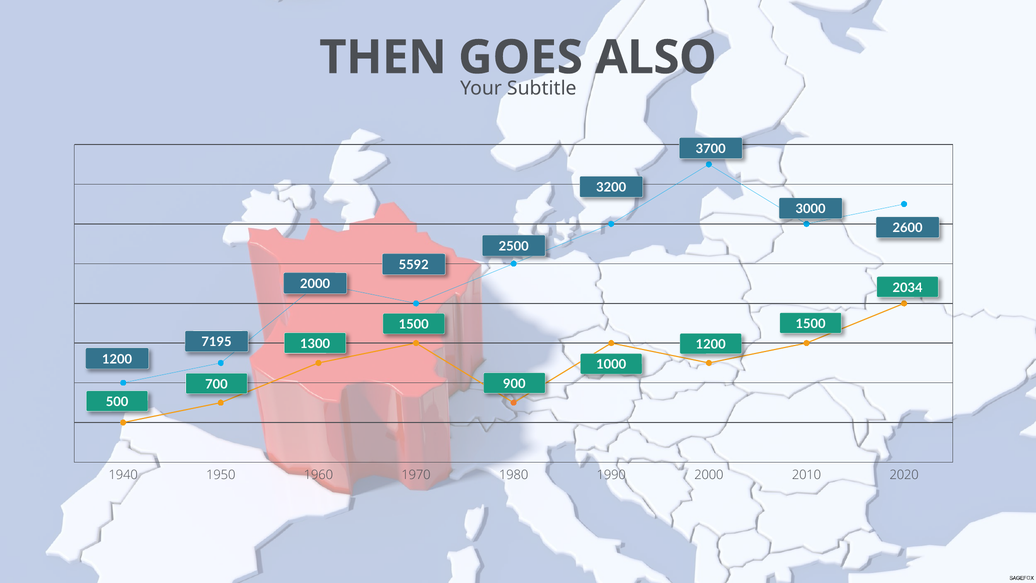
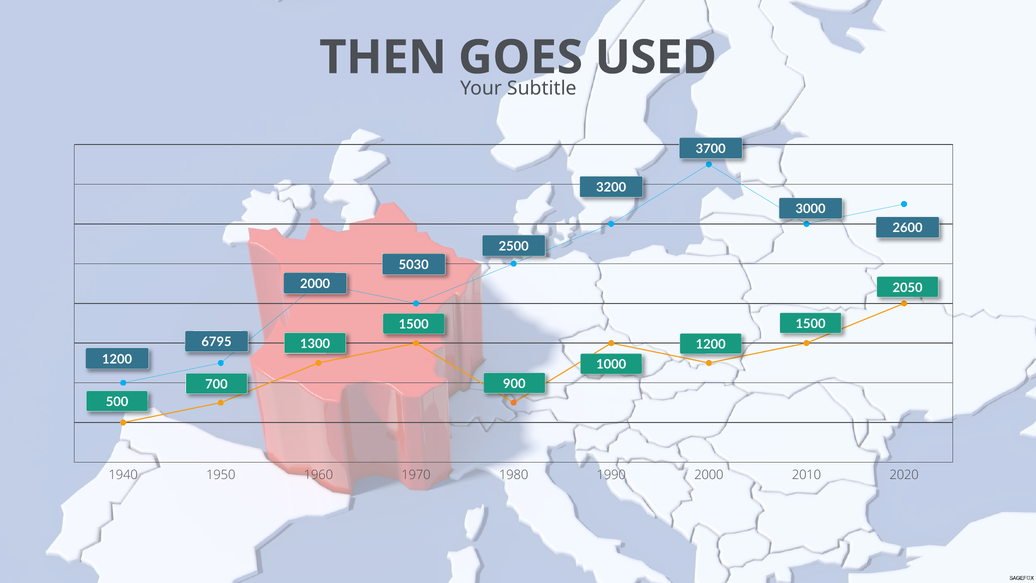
ALSO: ALSO -> USED (656, 58)
5592: 5592 -> 5030 (414, 265)
2034: 2034 -> 2050 (908, 288)
7195: 7195 -> 6795 (217, 342)
